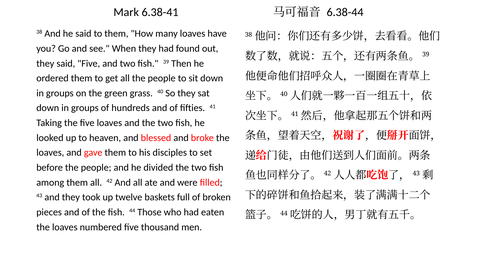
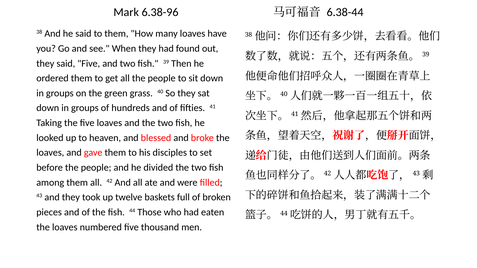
6.38-41: 6.38-41 -> 6.38-96 (160, 12)
